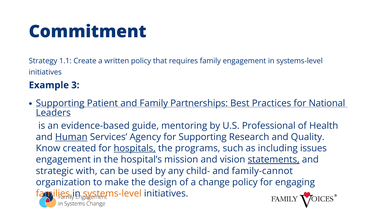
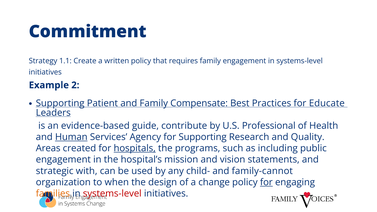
3: 3 -> 2 (75, 85)
Partnerships: Partnerships -> Compensate (199, 103)
National: National -> Educate (327, 103)
mentoring: mentoring -> contribute (184, 126)
Know: Know -> Areas (48, 148)
issues: issues -> public (313, 148)
statements underline: present -> none (274, 160)
make: make -> when (117, 182)
for underline: none -> present (266, 182)
systems-level colour: orange -> red (112, 194)
